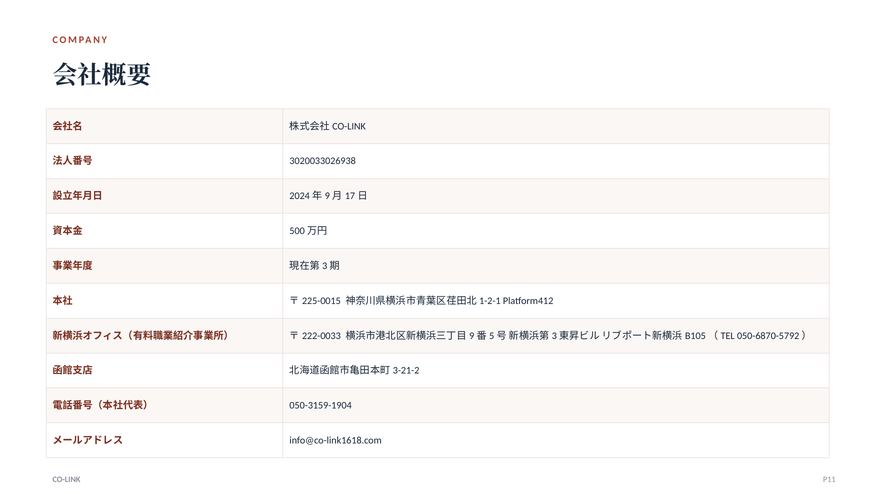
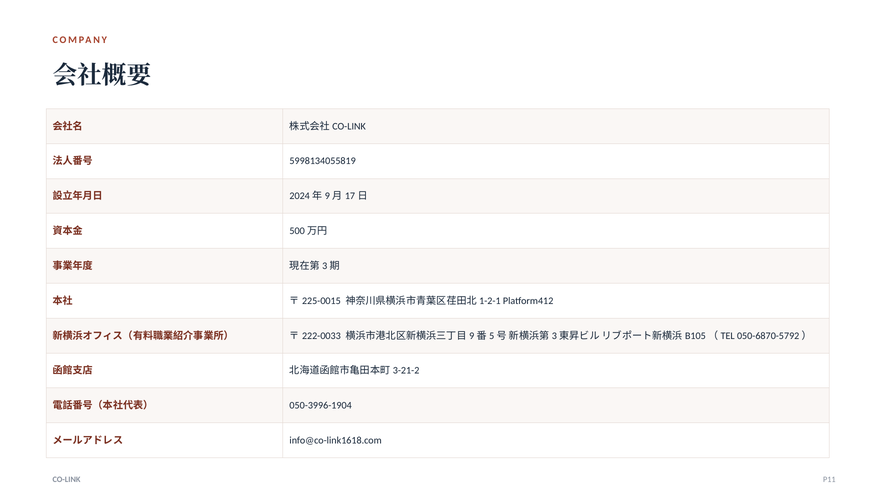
3020033026938: 3020033026938 -> 5998134055819 (323, 161)
050-3159-1904: 050-3159-1904 -> 050-3996-1904 (321, 405)
